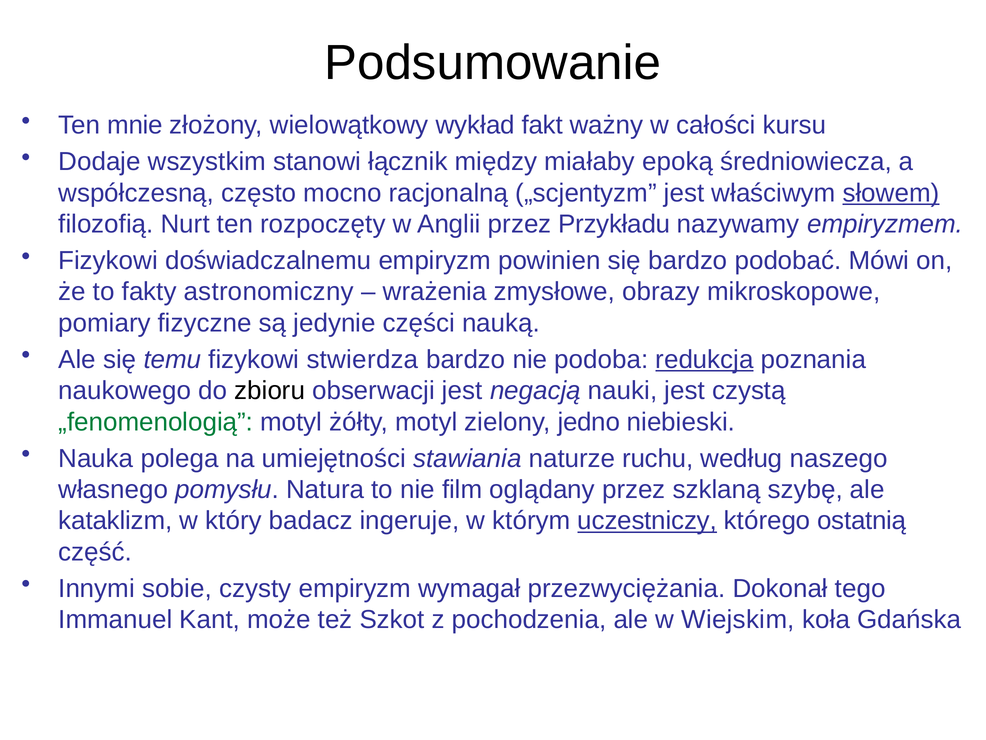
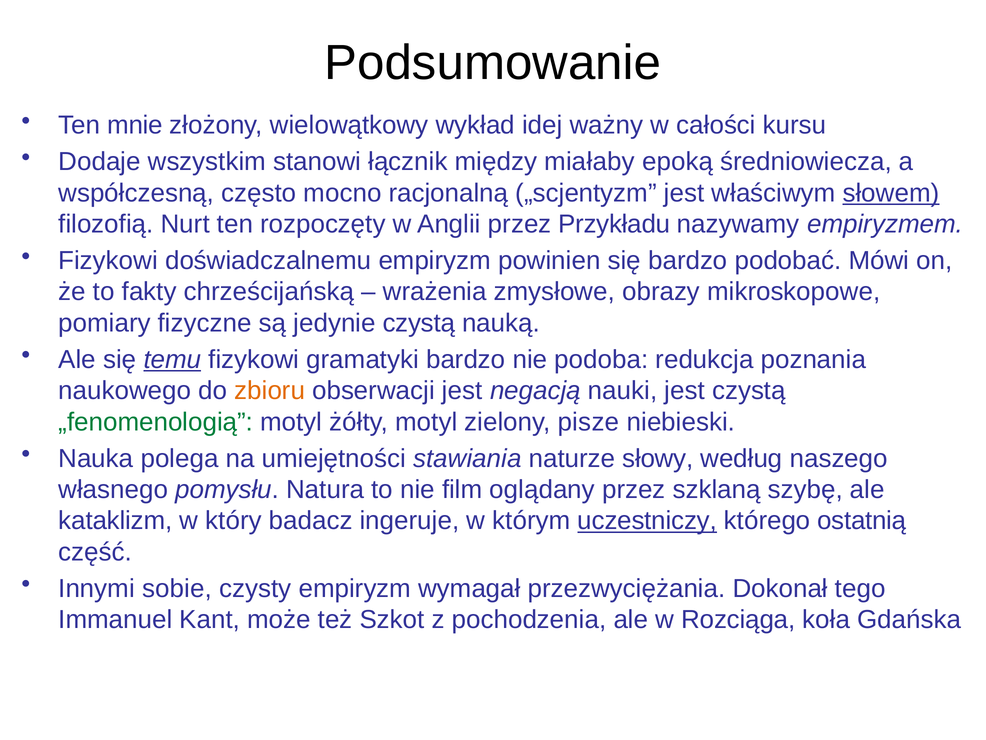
fakt: fakt -> idej (542, 125)
astronomiczny: astronomiczny -> chrześcijańską (269, 292)
jedynie części: części -> czystą (419, 323)
temu underline: none -> present (172, 359)
stwierdza: stwierdza -> gramatyki (363, 359)
redukcja underline: present -> none (704, 359)
zbioru colour: black -> orange (270, 391)
jedno: jedno -> pisze (589, 422)
ruchu: ruchu -> słowy (658, 458)
Wiejskim: Wiejskim -> Rozciąga (738, 619)
